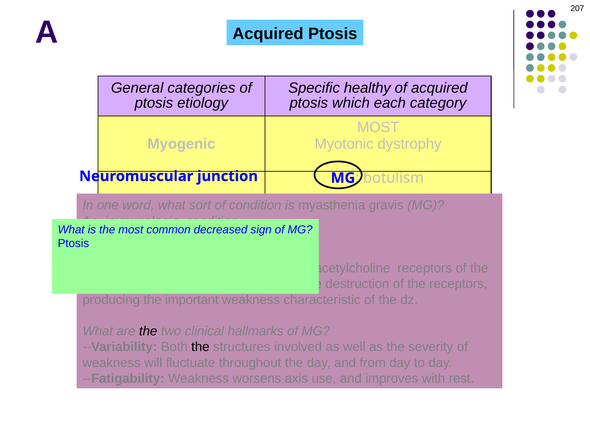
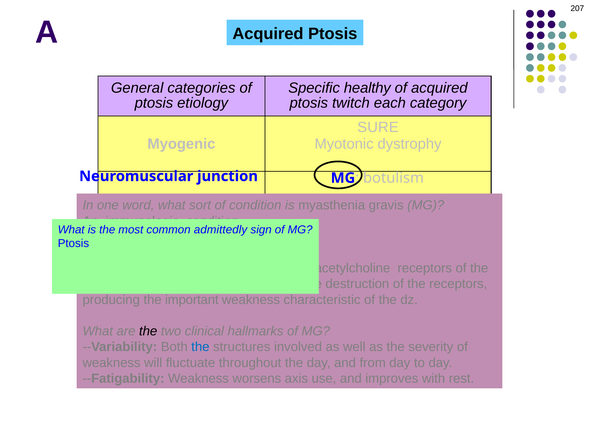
which: which -> twitch (351, 103)
MOST: MOST -> SURE (378, 127)
decreased: decreased -> admittedly (221, 229)
the colour: black -> blue (200, 347)
